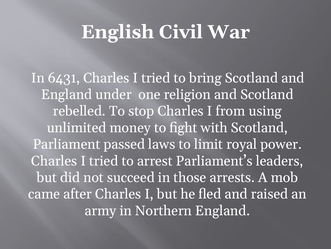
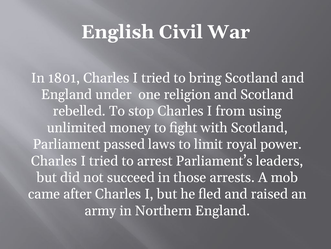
6431: 6431 -> 1801 (64, 78)
